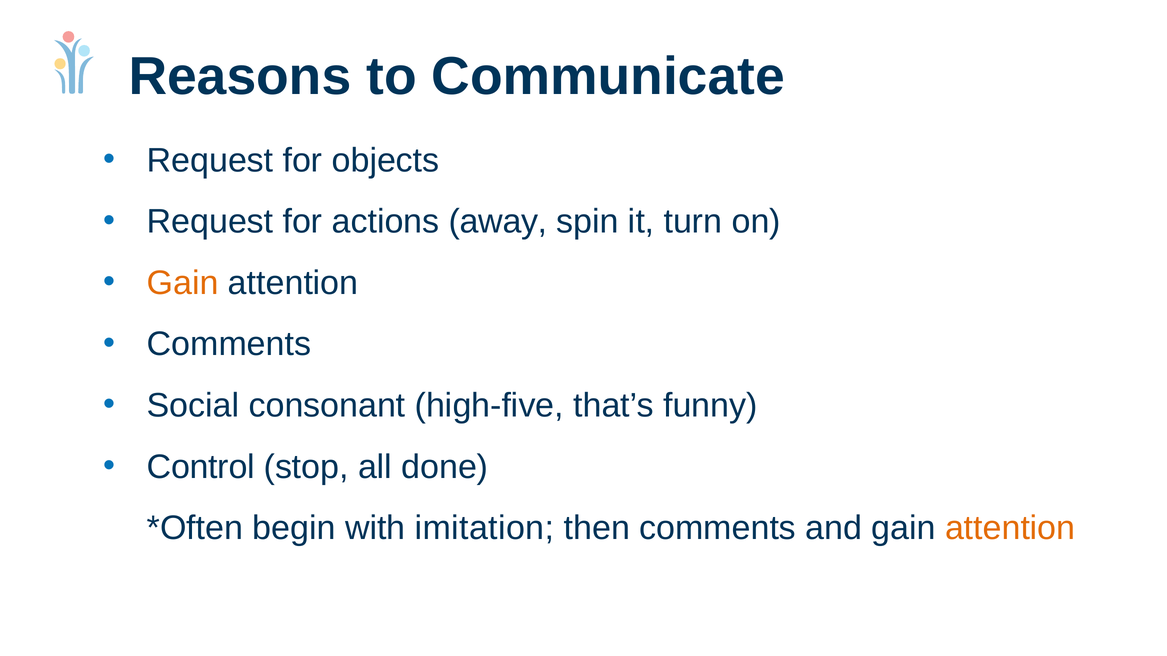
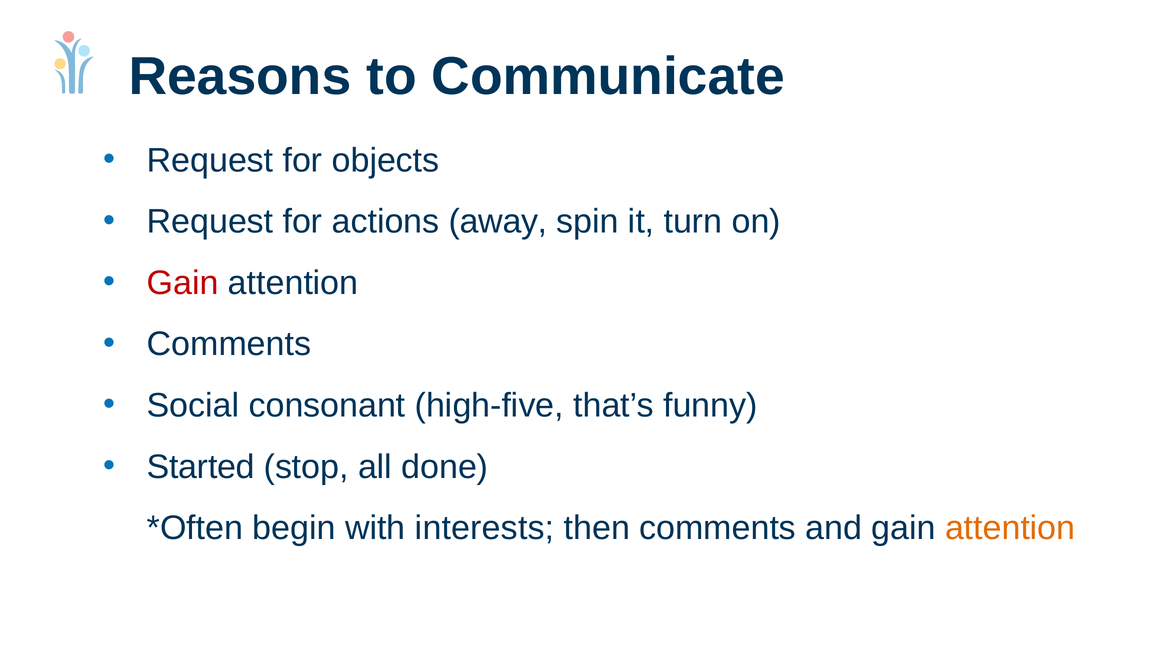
Gain colour: orange -> red (183, 283)
Control: Control -> Started (201, 467)
imitation: imitation -> interests (485, 528)
